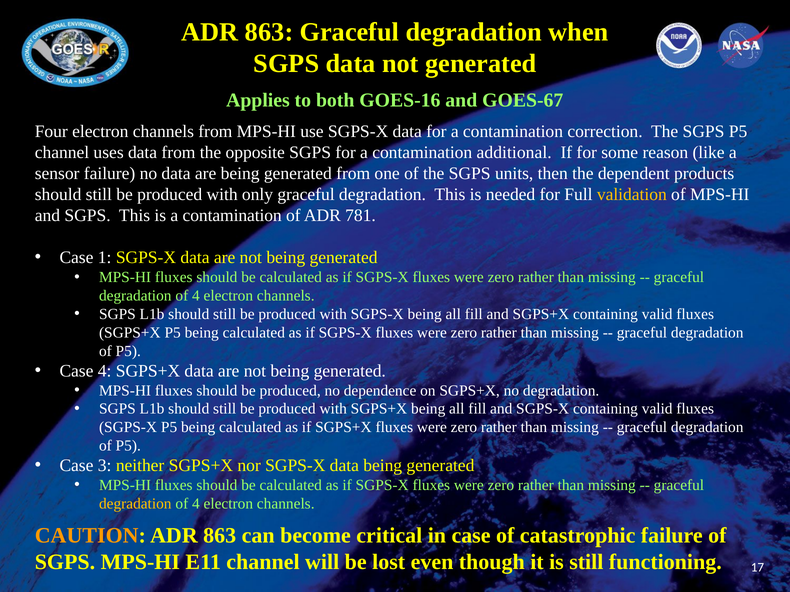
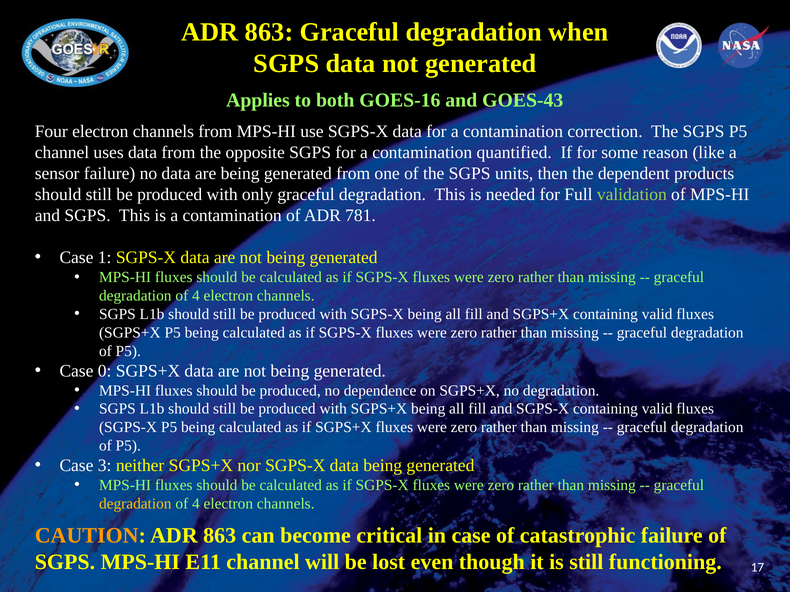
GOES-67: GOES-67 -> GOES-43 (523, 100)
additional: additional -> quantified (514, 153)
validation colour: yellow -> light green (632, 195)
Case 4: 4 -> 0 (105, 371)
